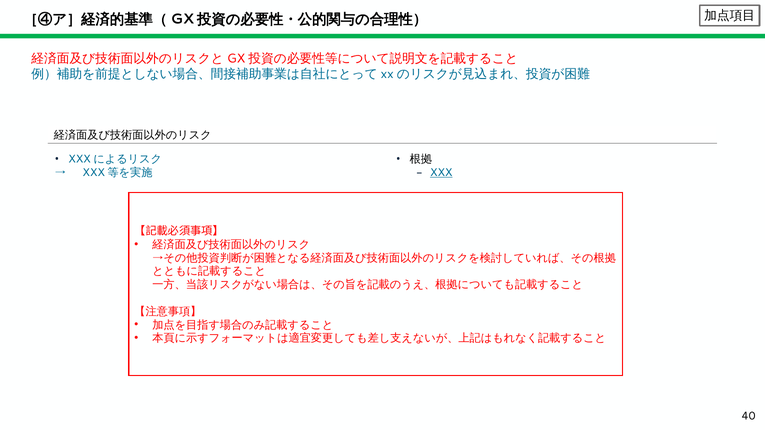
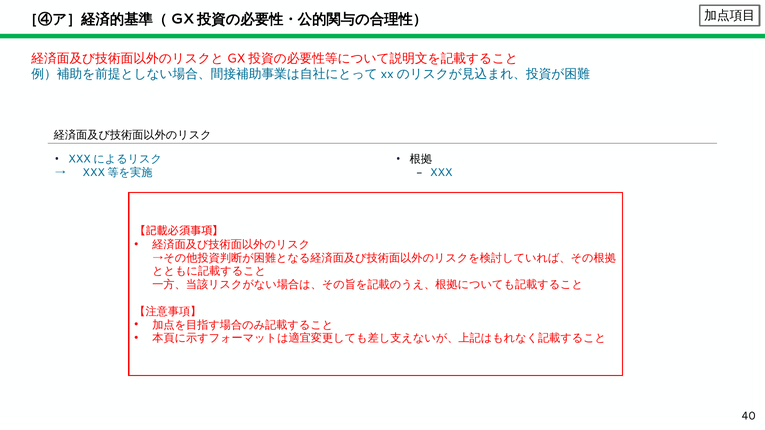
XXX underline: present -> none (441, 173)
